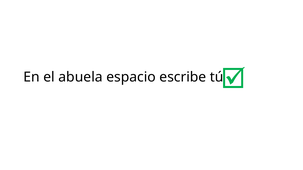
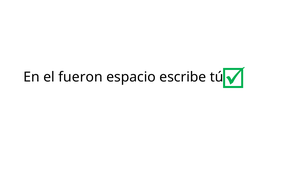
abuela: abuela -> fueron (81, 77)
